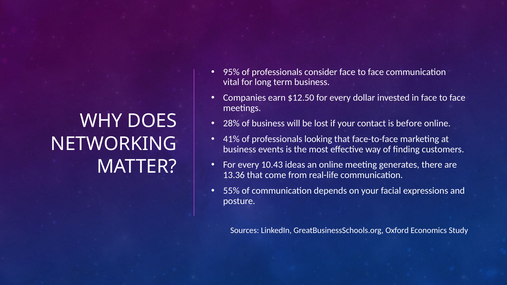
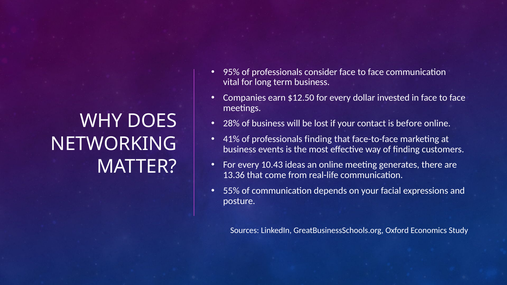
professionals looking: looking -> finding (318, 139)
